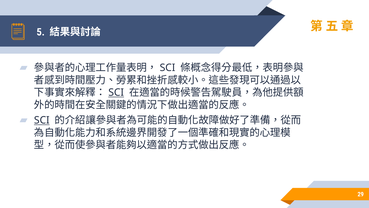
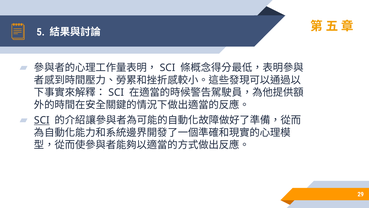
SCI underline: present -> none (116, 92)
